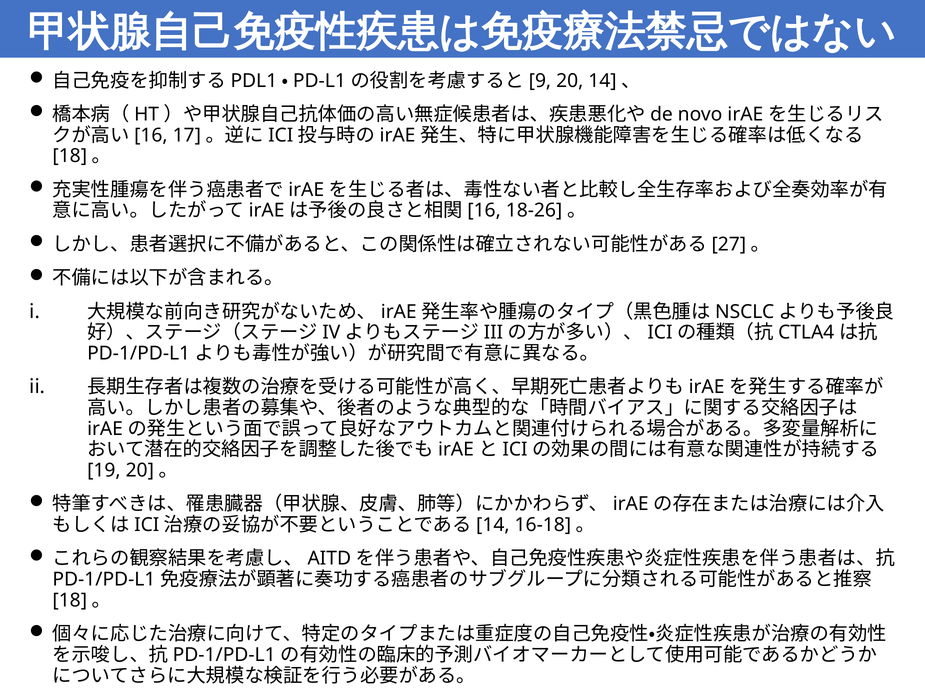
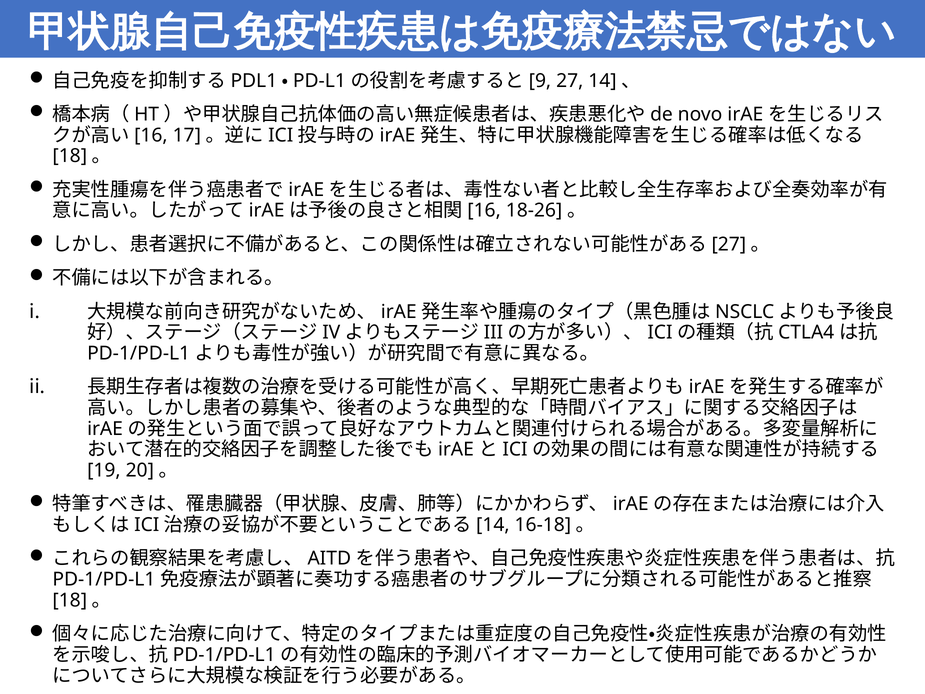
20: 20 -> 27 (570, 81)
